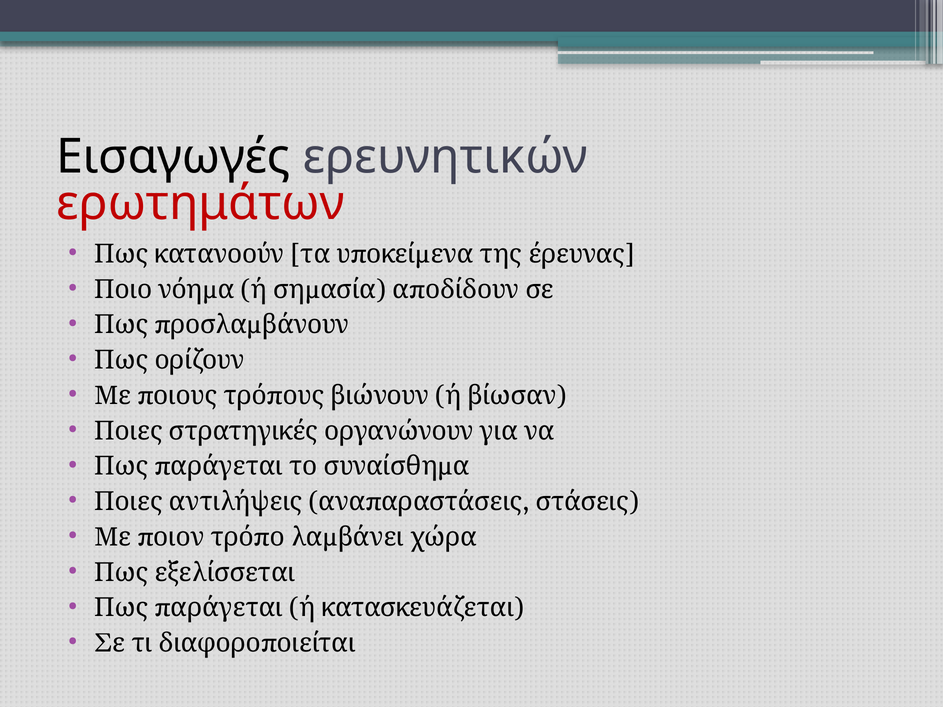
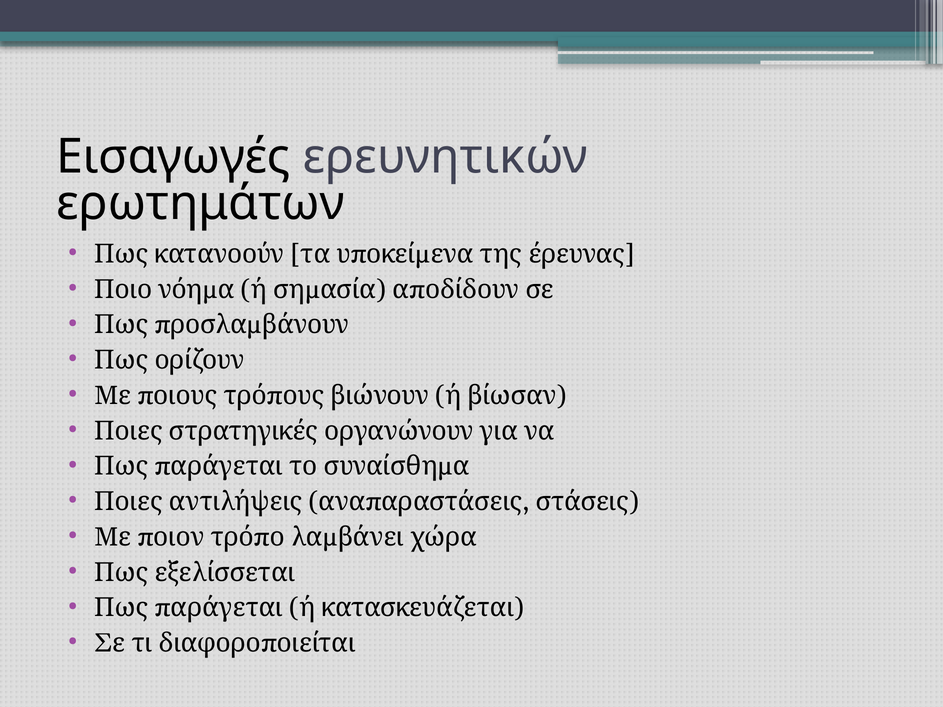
ερωτημάτων colour: red -> black (201, 203)
